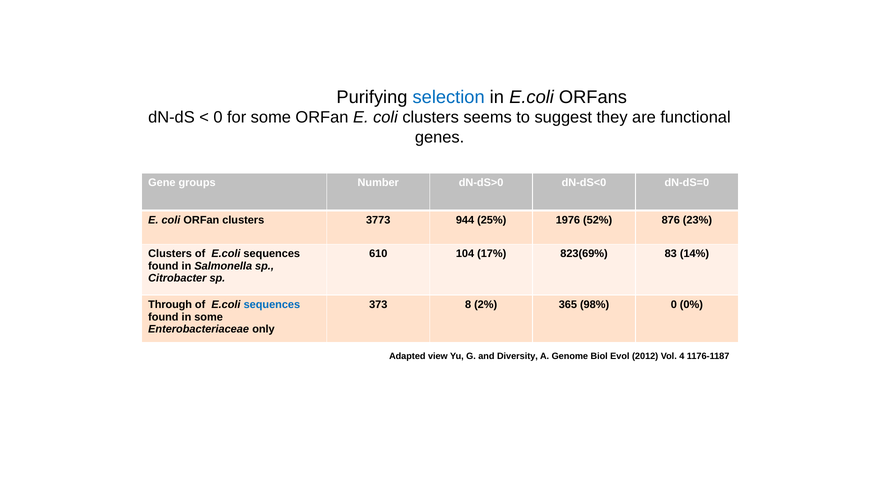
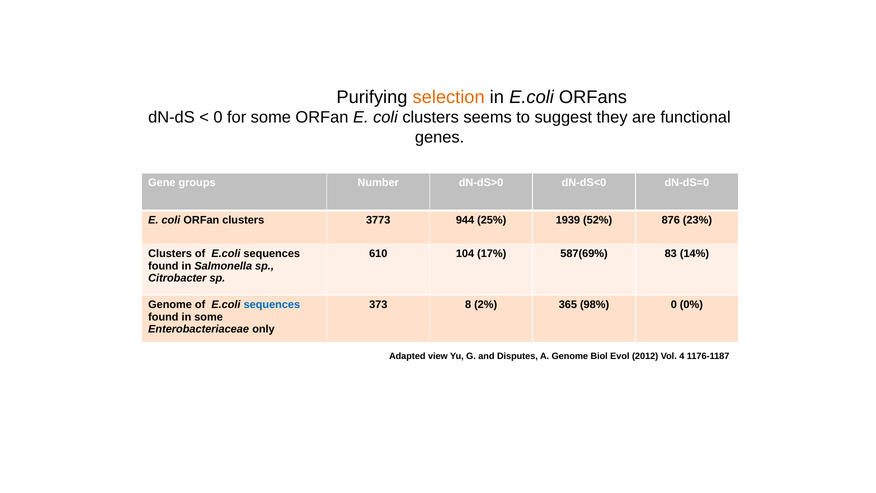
selection colour: blue -> orange (449, 97)
1976: 1976 -> 1939 (568, 220)
823(69%: 823(69% -> 587(69% (584, 254)
Through: Through -> Genome (170, 305)
Diversity: Diversity -> Disputes (517, 356)
